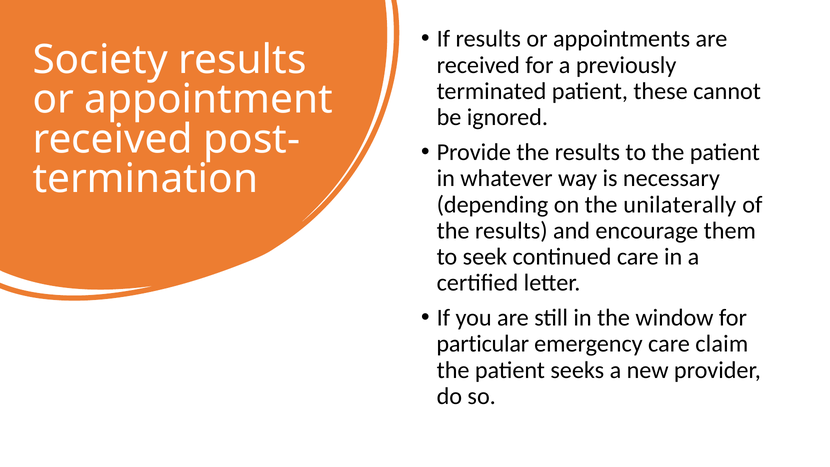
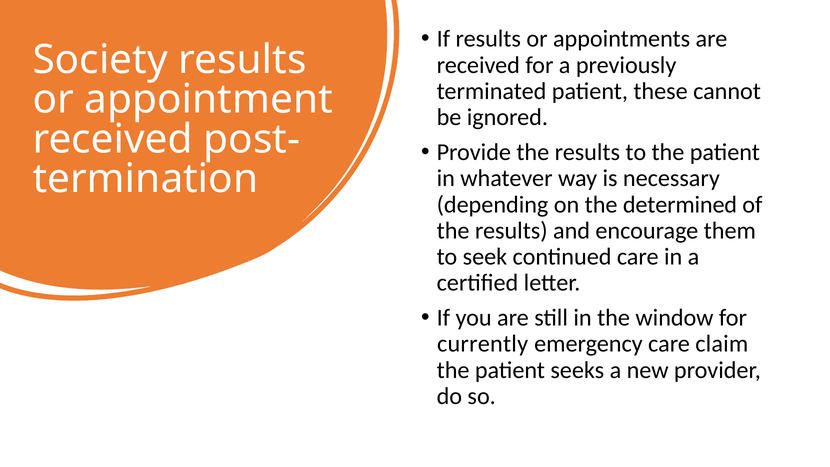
unilaterally: unilaterally -> determined (680, 204)
particular: particular -> currently (483, 344)
